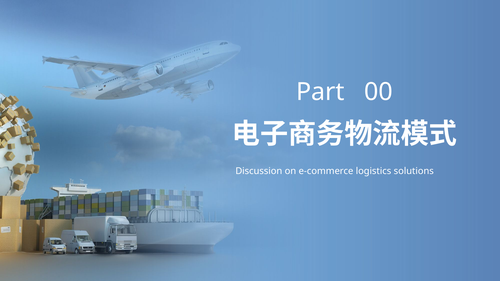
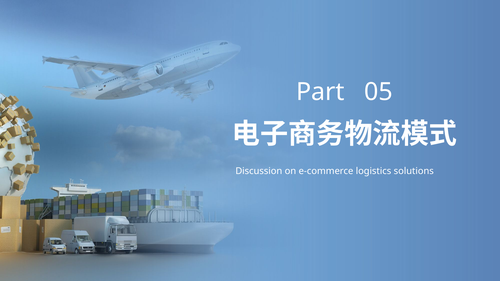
00: 00 -> 05 (378, 92)
